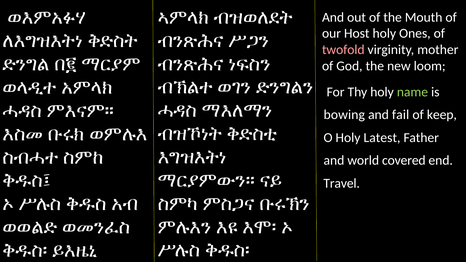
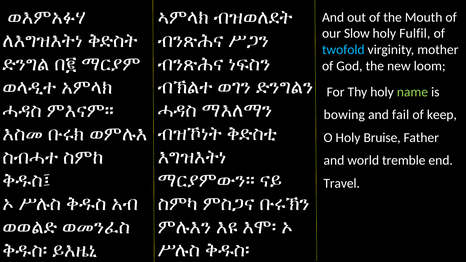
Host: Host -> Slow (357, 34)
Ones: Ones -> Fulfil (415, 34)
twofold colour: pink -> light blue (343, 50)
Latest: Latest -> Bruise (382, 138)
covered: covered -> tremble (404, 160)
